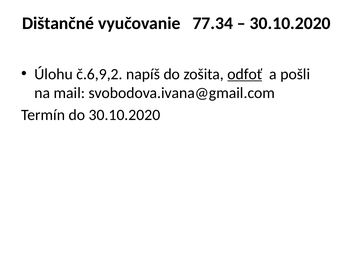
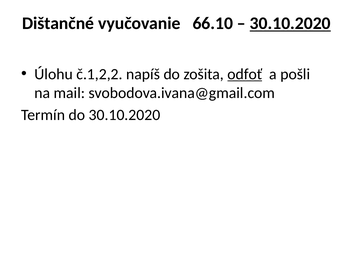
77.34: 77.34 -> 66.10 (213, 23)
30.10.2020 underline: none -> present (290, 23)
č.6,9,2: č.6,9,2 -> č.1,2,2 (100, 74)
